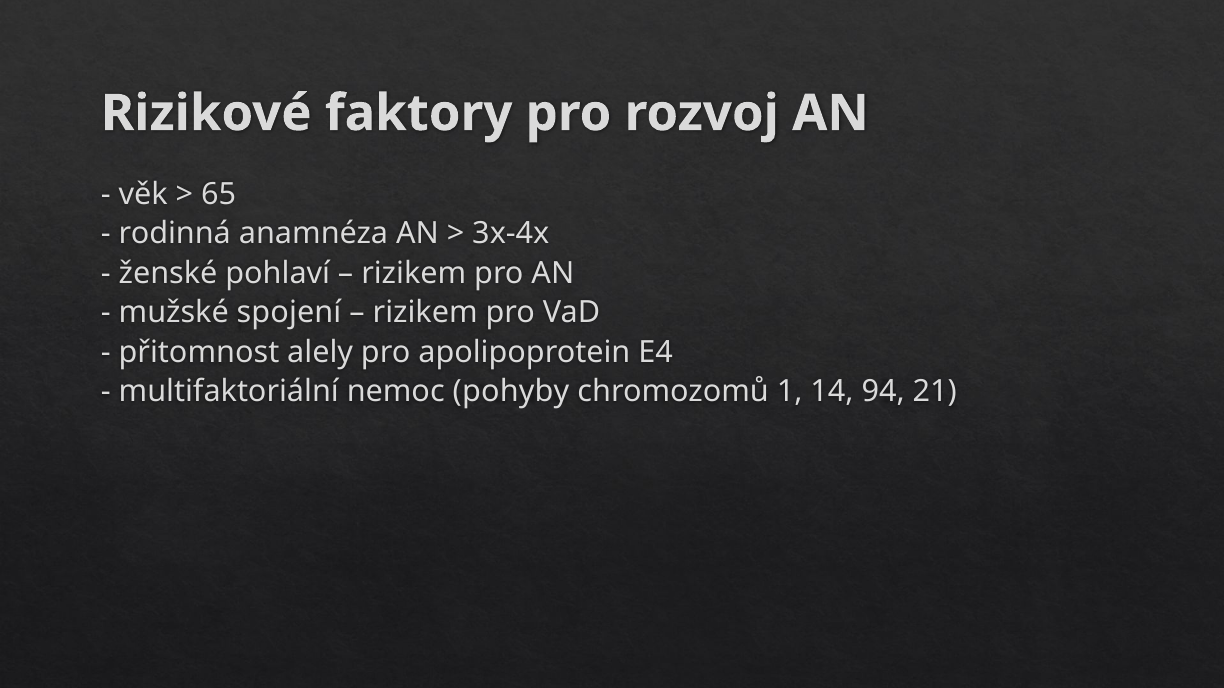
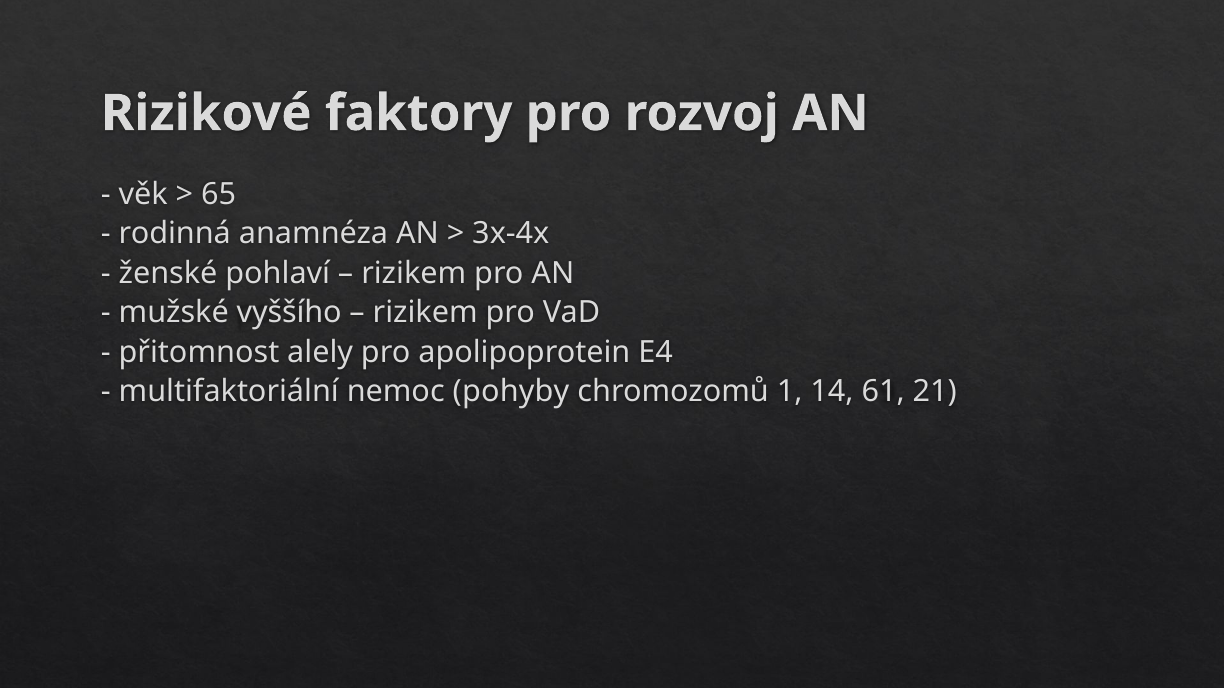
spojení: spojení -> vyššího (289, 313)
94: 94 -> 61 (883, 392)
